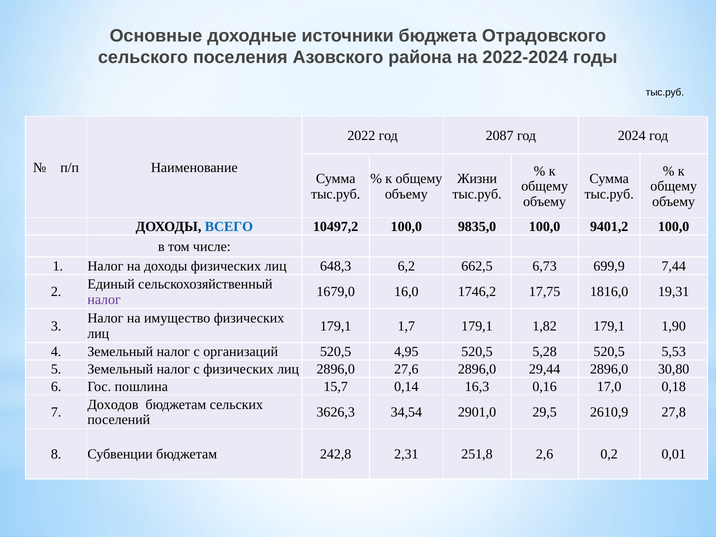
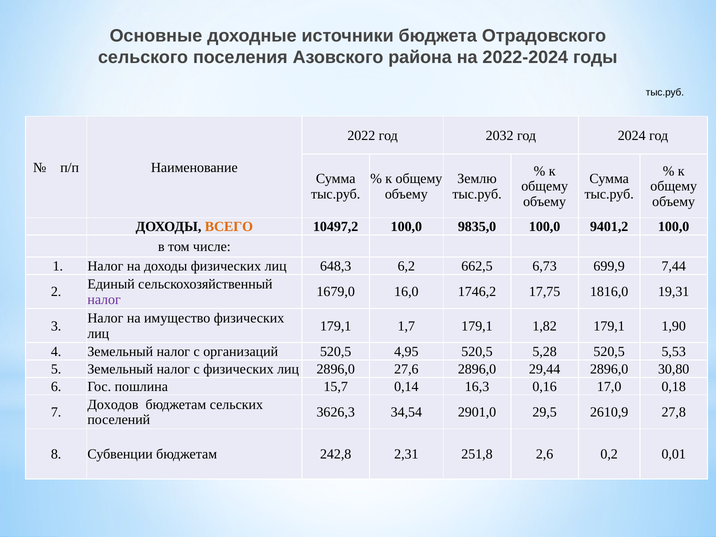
2087: 2087 -> 2032 (500, 136)
Жизни: Жизни -> Землю (477, 179)
ВСЕГО colour: blue -> orange (229, 227)
